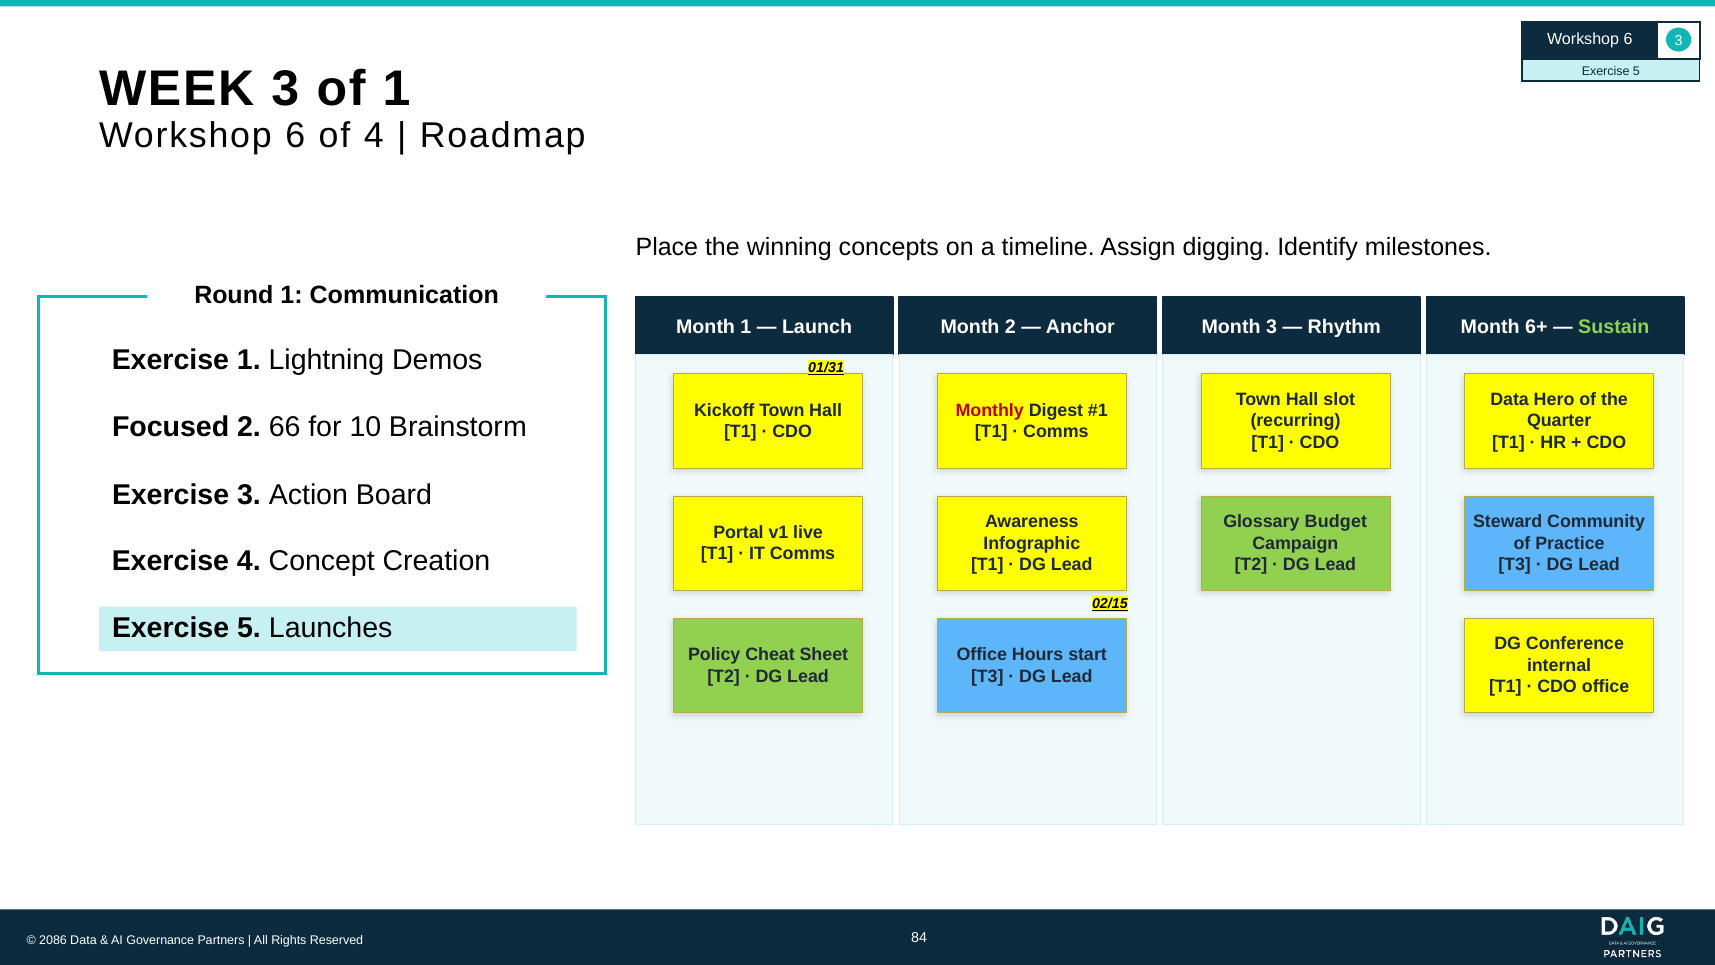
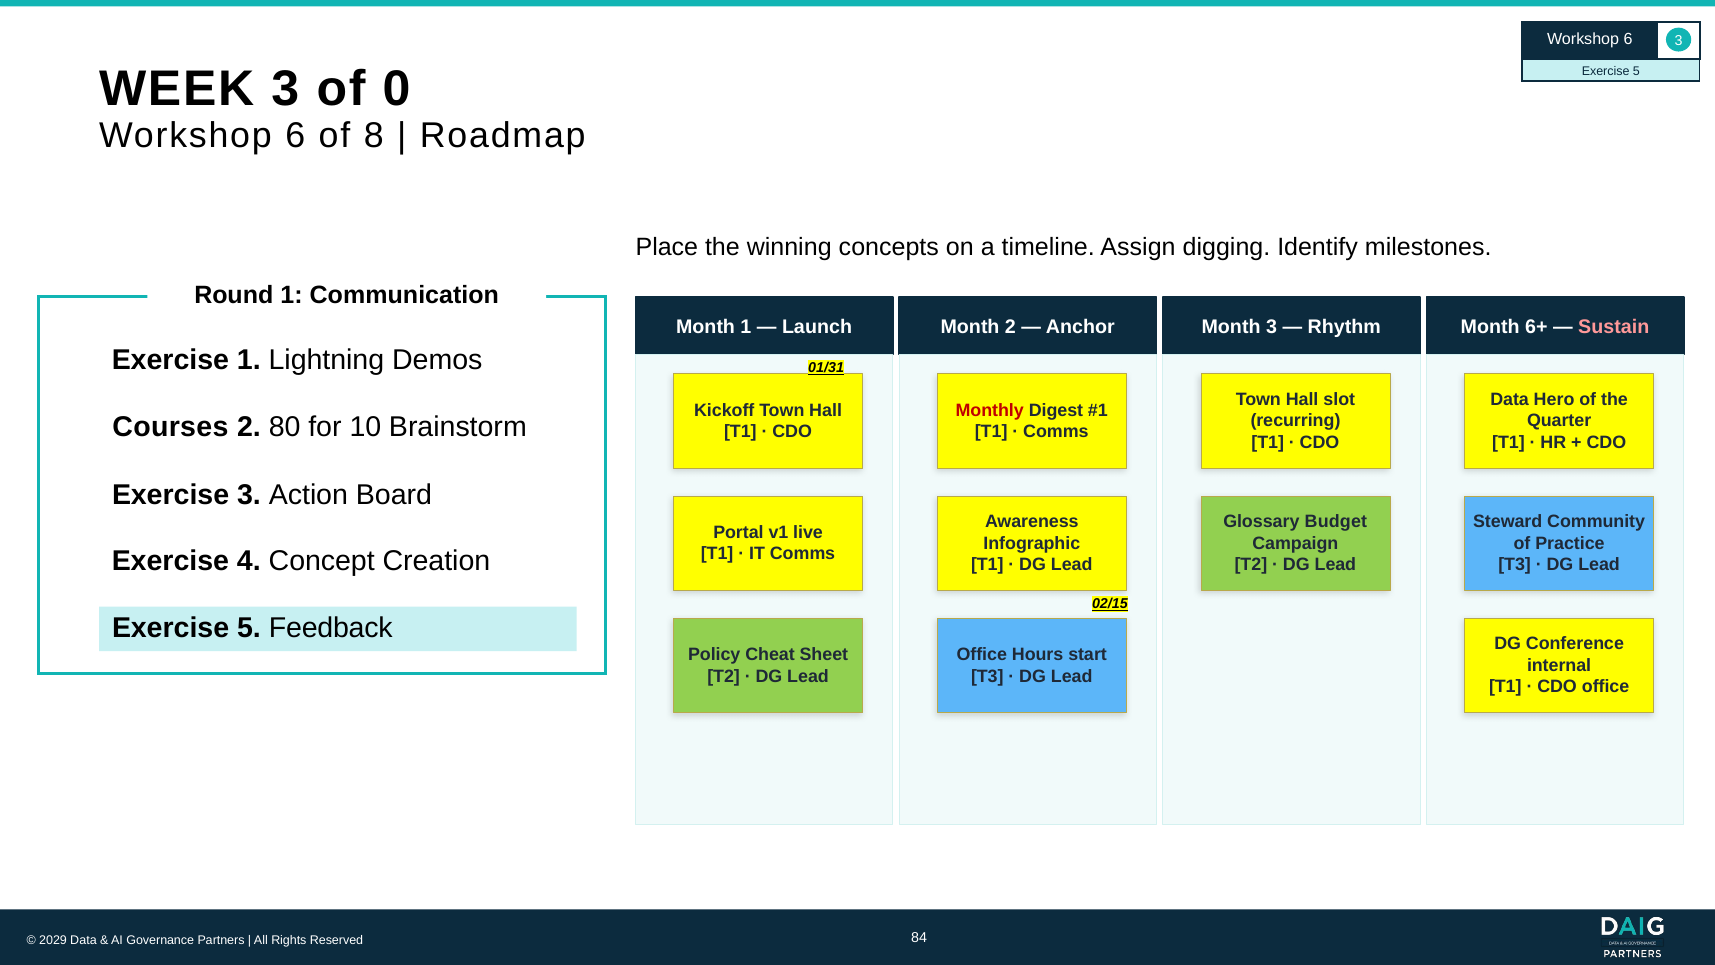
of 1: 1 -> 0 (397, 89)
of 4: 4 -> 8 (374, 135)
Sustain colour: light green -> pink (1614, 327)
Focused: Focused -> Courses (170, 427)
66: 66 -> 80 (285, 427)
Launches: Launches -> Feedback (331, 628)
2086: 2086 -> 2029 (53, 940)
